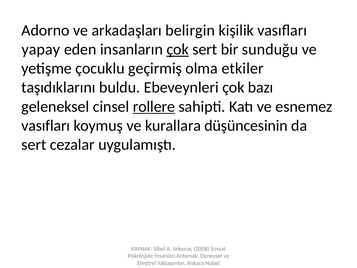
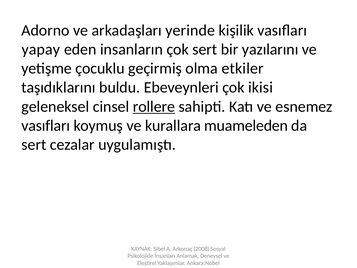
belirgin: belirgin -> yerinde (190, 30)
çok underline: present -> none (178, 49)
sunduğu: sunduğu -> yazılarını (270, 49)
bazı: bazı -> ikisi (260, 87)
düşüncesinin: düşüncesinin -> muameleden (246, 125)
